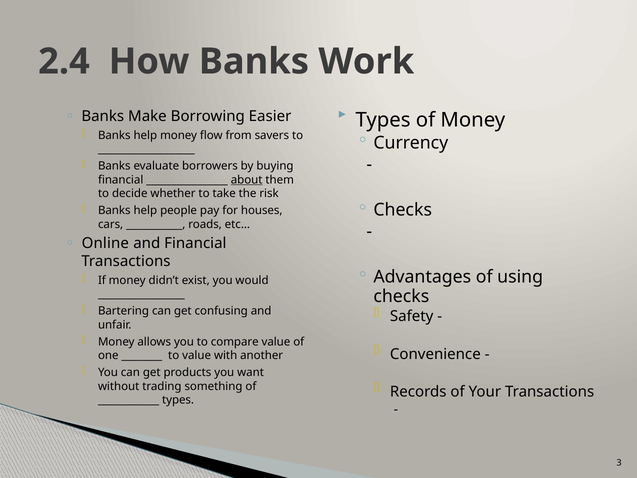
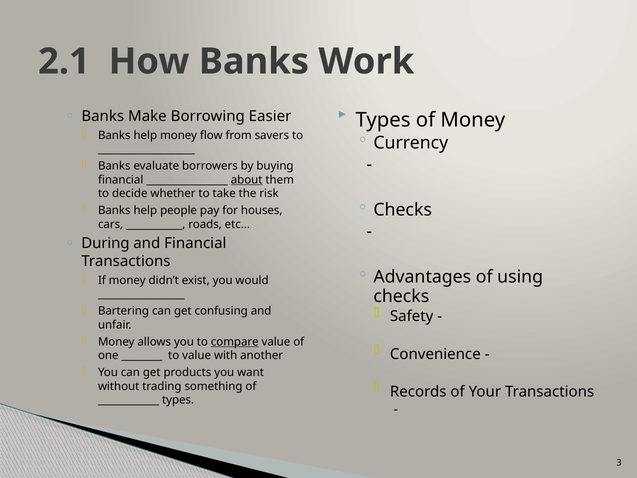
2.4: 2.4 -> 2.1 (64, 61)
Online: Online -> During (105, 243)
compare underline: none -> present (235, 342)
